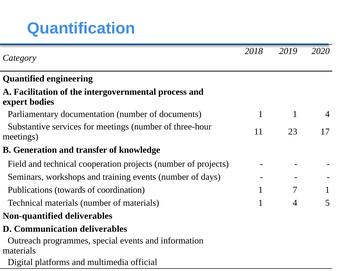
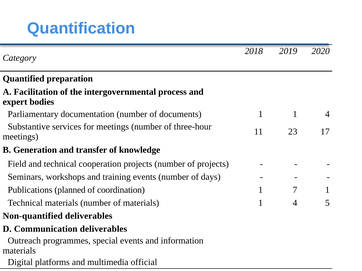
engineering: engineering -> preparation (70, 79)
towards: towards -> planned (70, 190)
